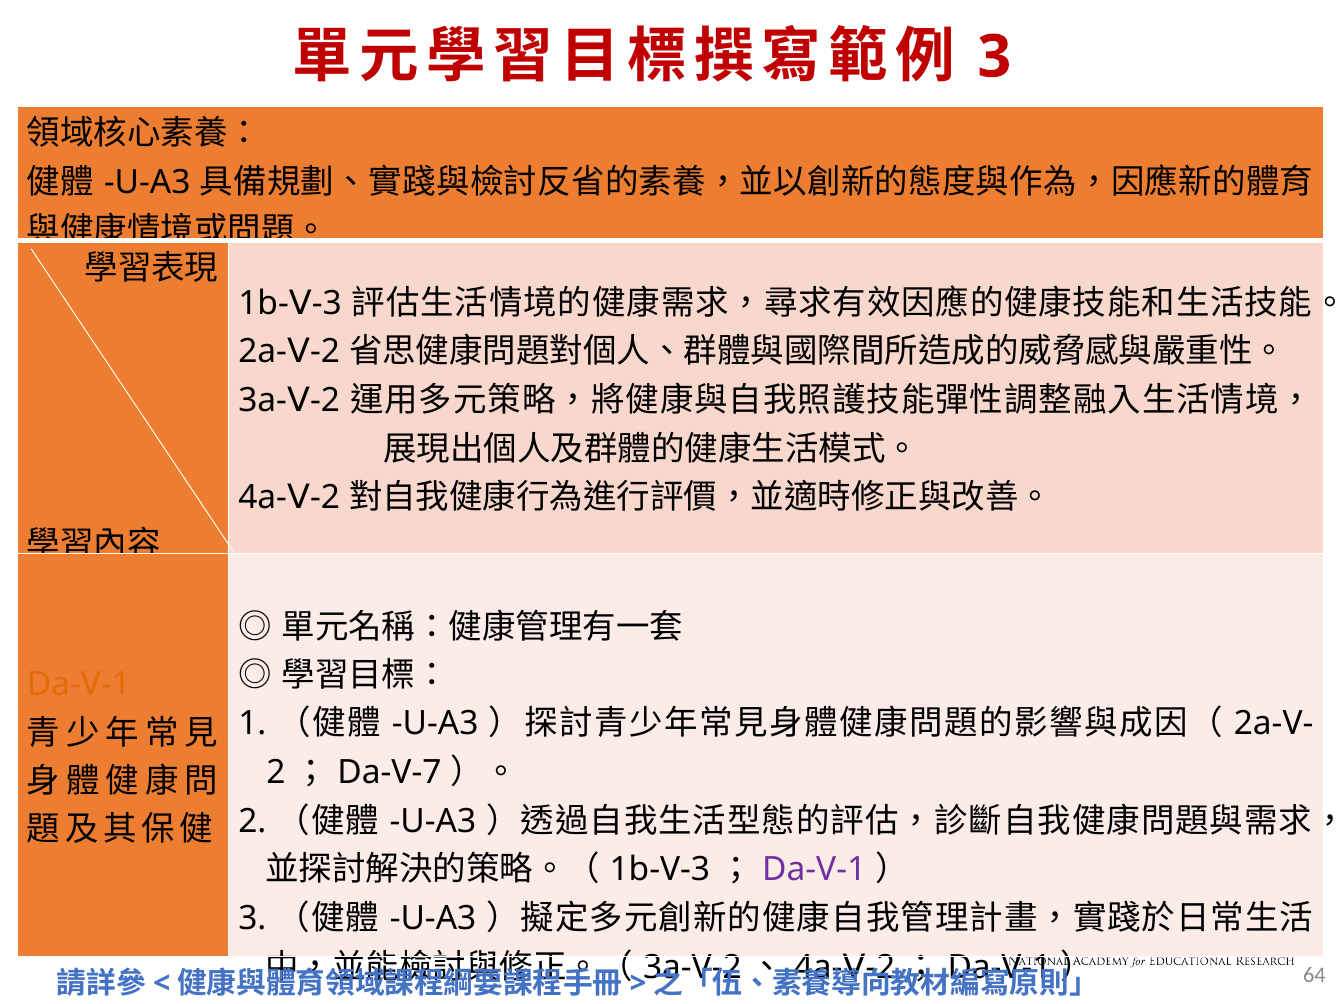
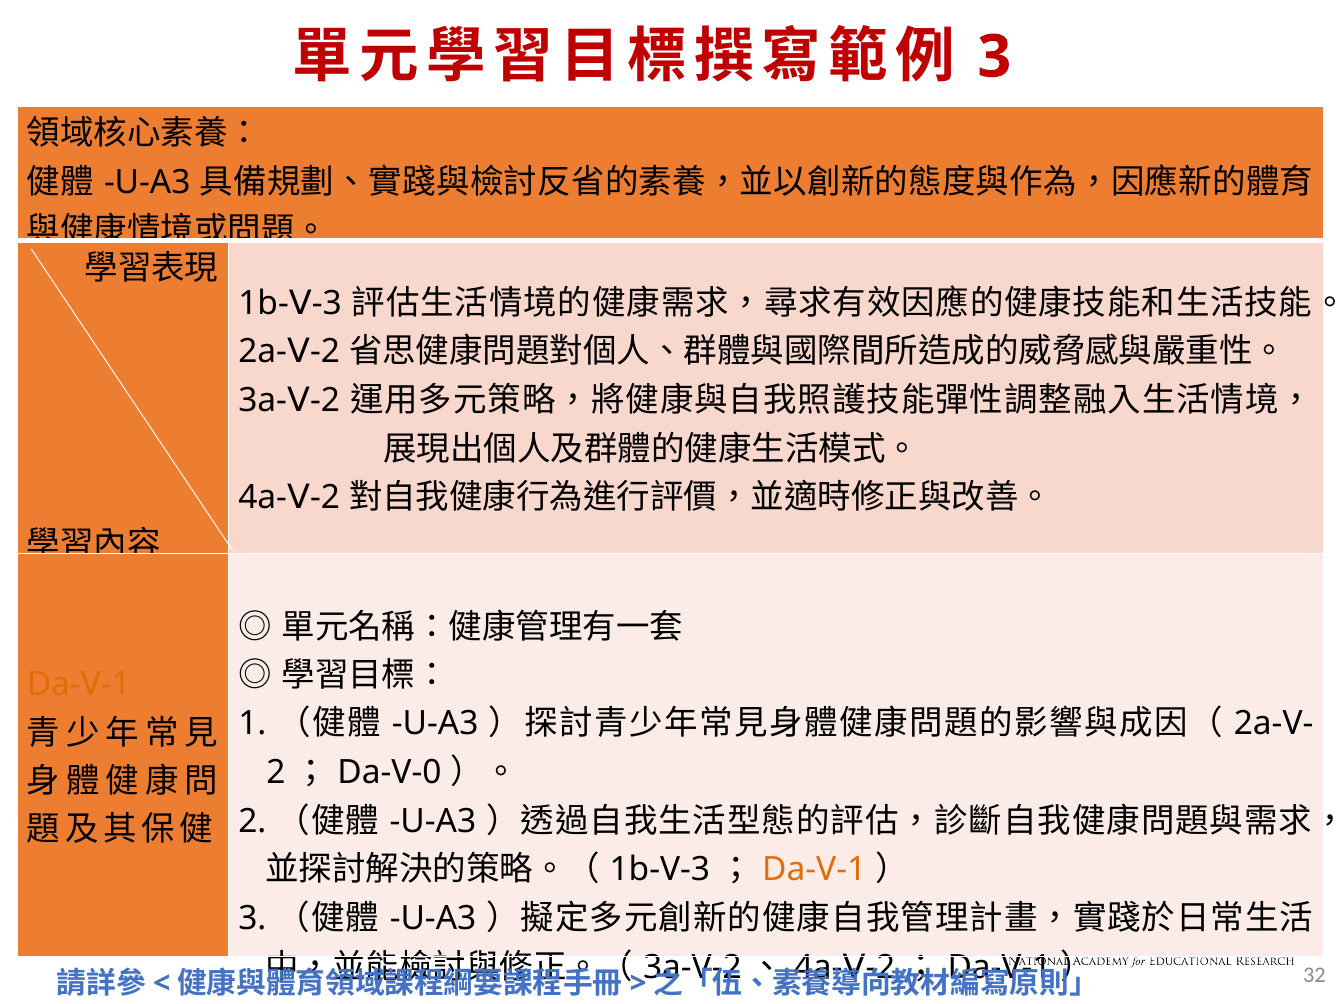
Da-V-7: Da-V-7 -> Da-V-0 (389, 773)
Da-V-1 colour: purple -> orange (814, 870)
64: 64 -> 32 (1314, 976)
